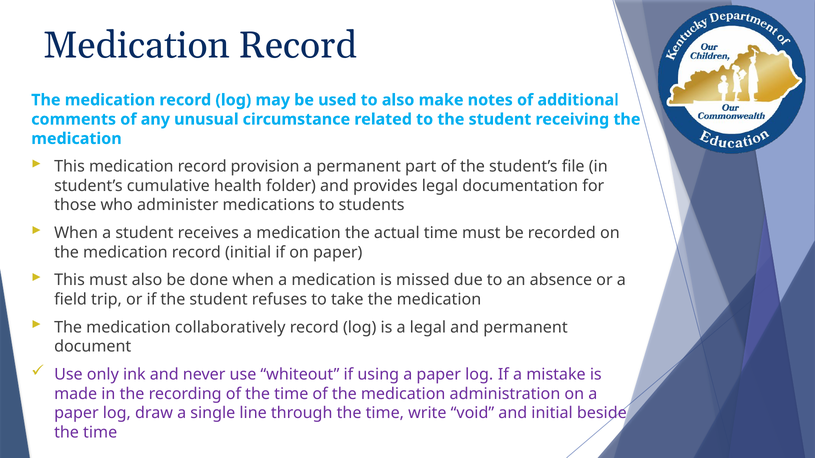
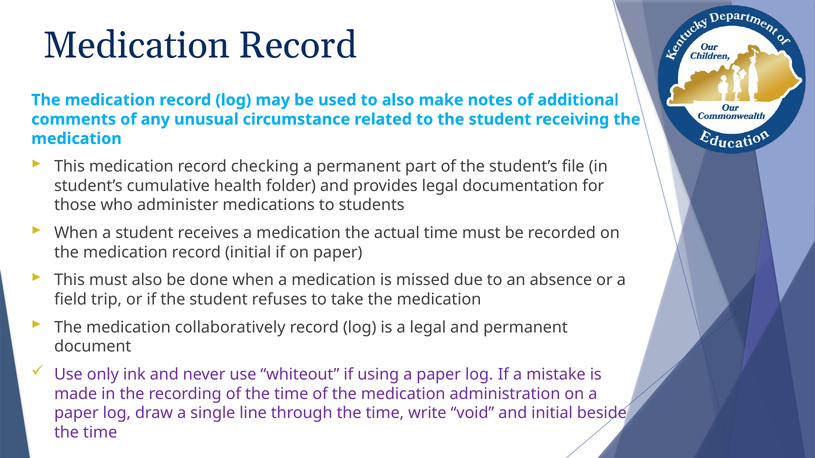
provision: provision -> checking (265, 167)
